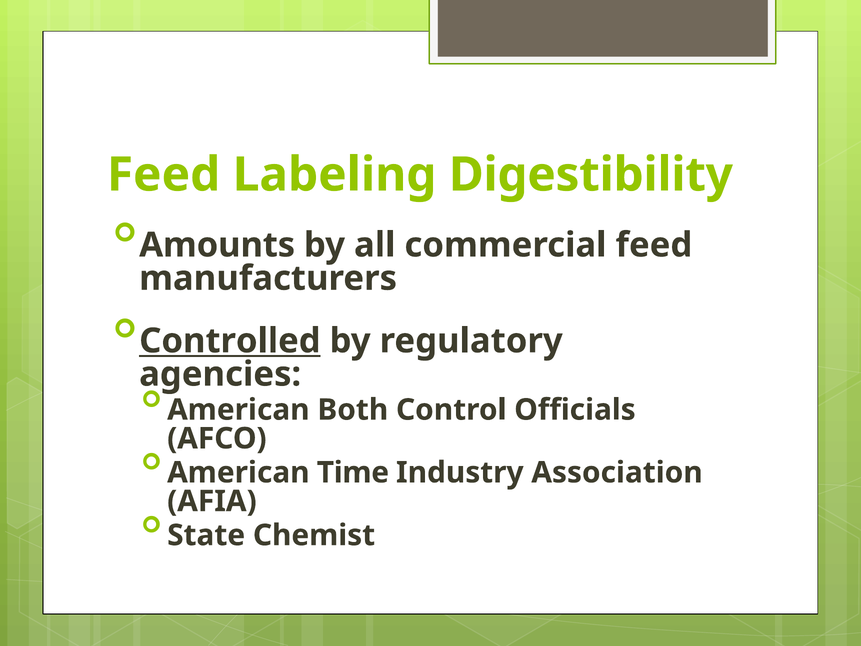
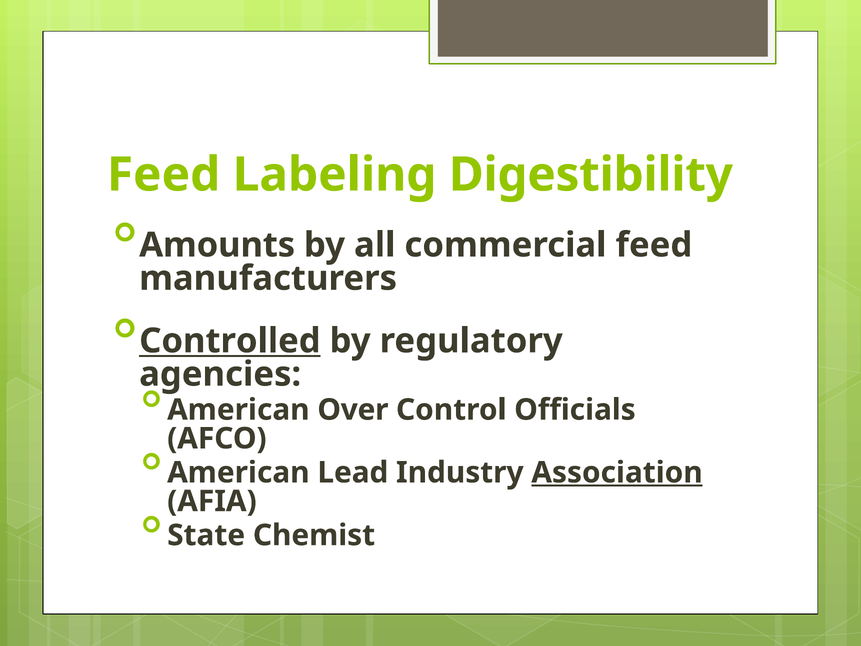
Both: Both -> Over (353, 410)
Time: Time -> Lead (353, 472)
Association underline: none -> present (617, 472)
